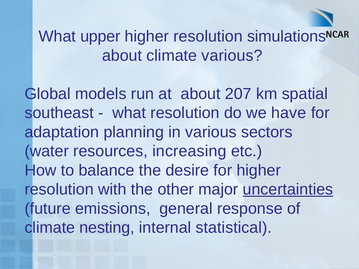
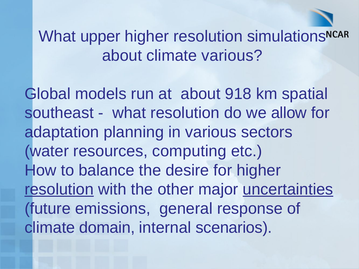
207: 207 -> 918 (238, 94)
have: have -> allow (289, 113)
increasing: increasing -> computing (189, 151)
resolution underline: none -> present (59, 190)
nesting: nesting -> domain (107, 228)
statistical: statistical -> scenarios (234, 228)
